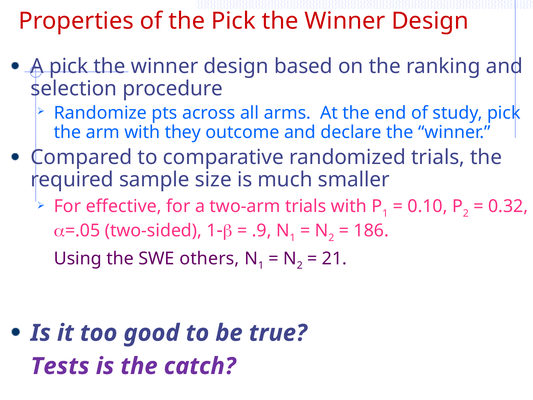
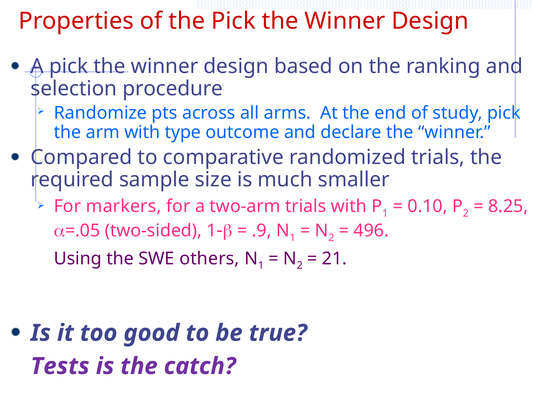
they: they -> type (183, 132)
effective: effective -> markers (124, 206)
0.32: 0.32 -> 8.25 (508, 206)
186: 186 -> 496 (371, 231)
